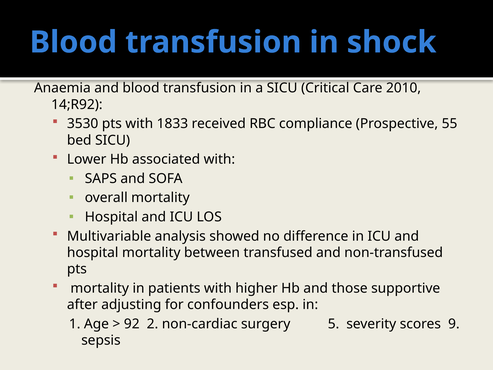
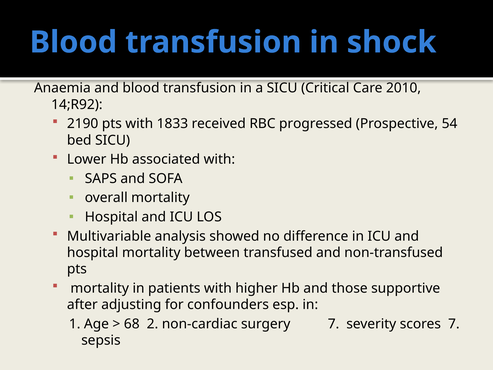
3530: 3530 -> 2190 (83, 124)
compliance: compliance -> progressed (316, 124)
55: 55 -> 54 (450, 124)
92: 92 -> 68 (132, 324)
surgery 5: 5 -> 7 (334, 324)
scores 9: 9 -> 7 (454, 324)
